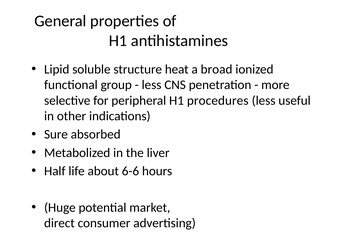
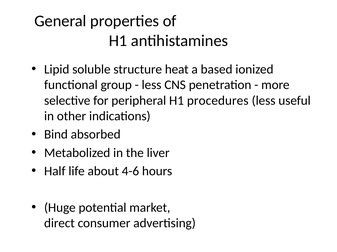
broad: broad -> based (217, 69)
Sure: Sure -> Bind (56, 135)
6-6: 6-6 -> 4-6 (130, 171)
